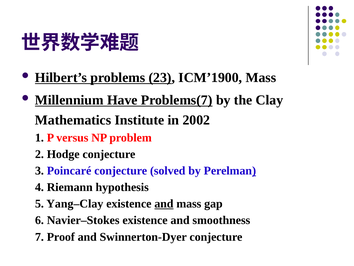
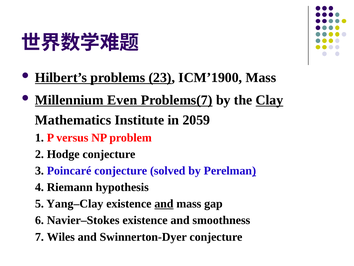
Have: Have -> Even (122, 100)
Clay underline: none -> present (269, 100)
2002: 2002 -> 2059 (196, 120)
Proof: Proof -> Wiles (61, 236)
